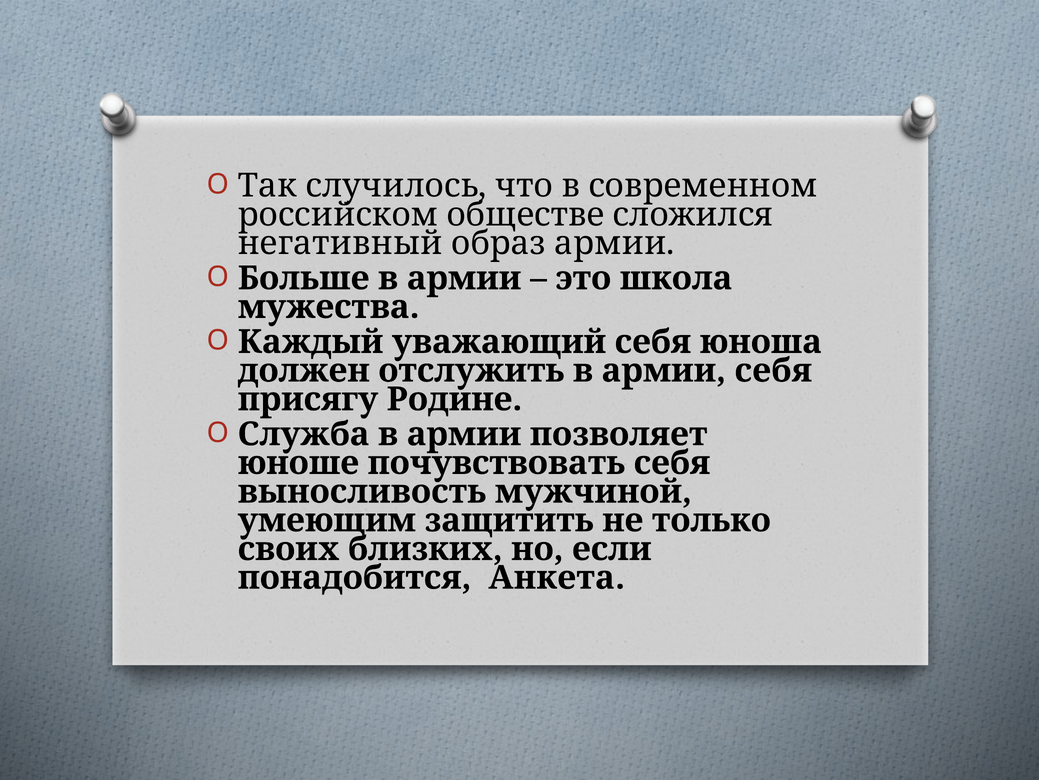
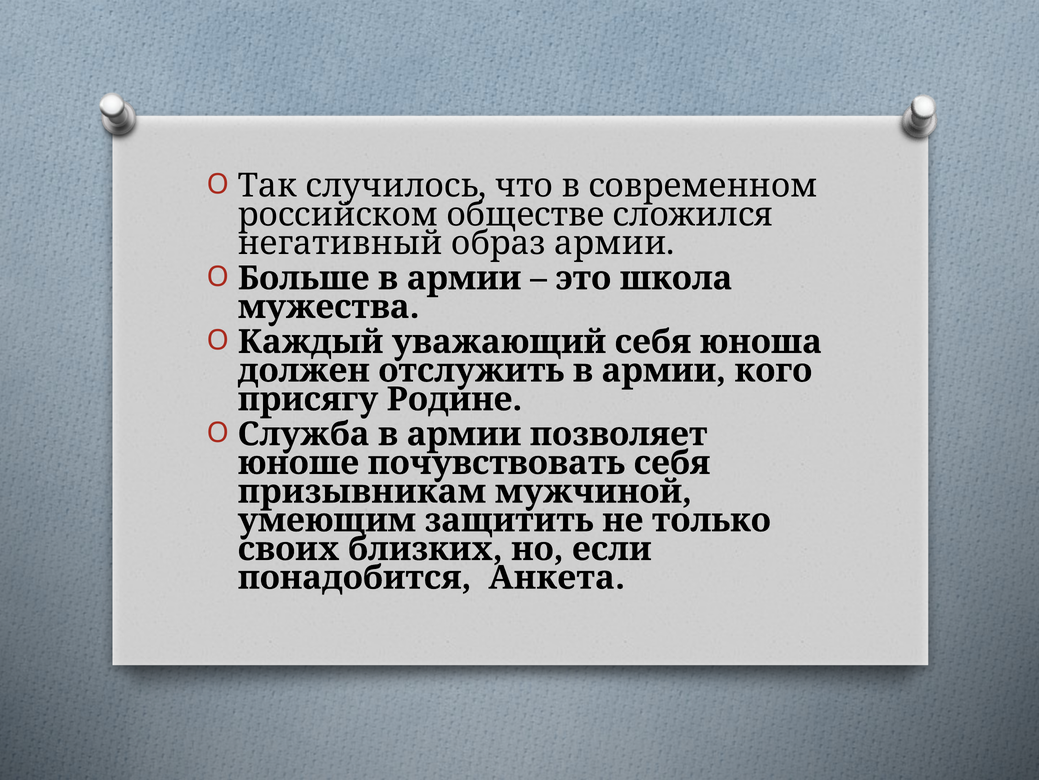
армии себя: себя -> кого (773, 370)
выносливость: выносливость -> призывникам (362, 491)
